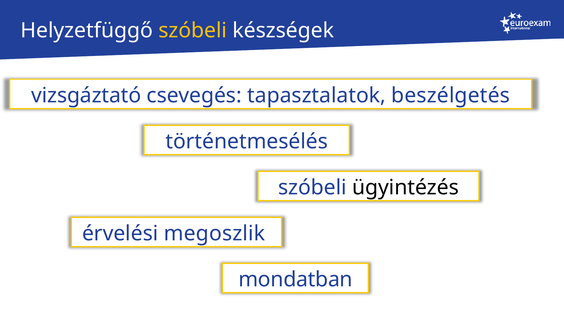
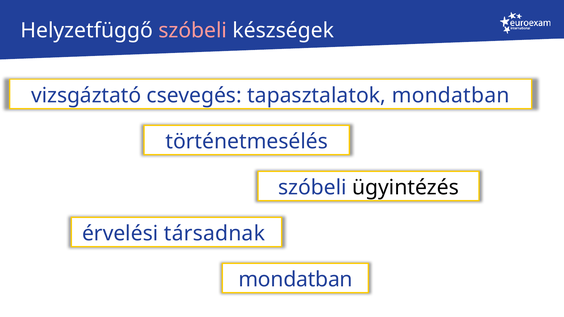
szóbeli colour: yellow -> pink (193, 31)
tapasztalatok beszélgetés: beszélgetés -> mondatban (451, 95)
megoszlik: megoszlik -> társadnak (214, 234)
